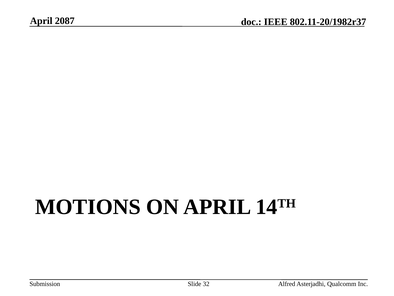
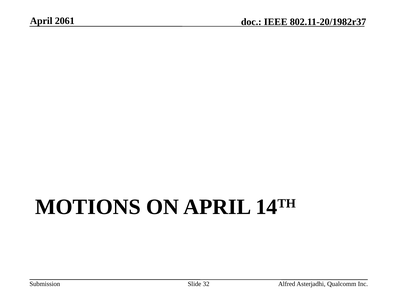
2087: 2087 -> 2061 (65, 21)
